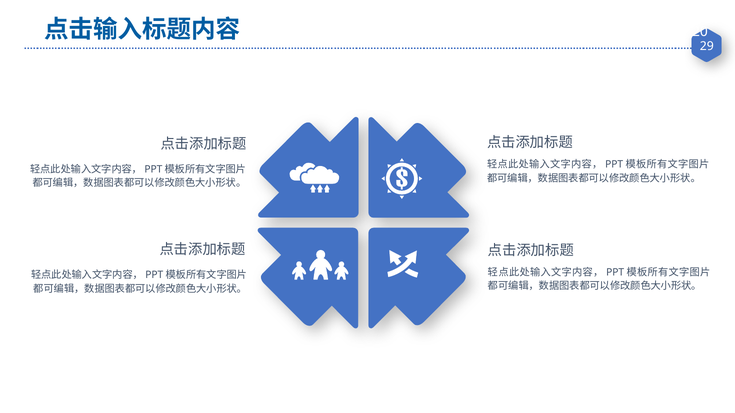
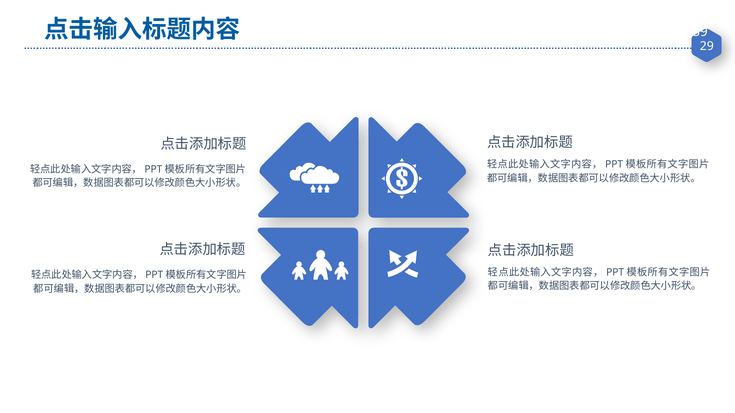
20: 20 -> 89 (700, 32)
